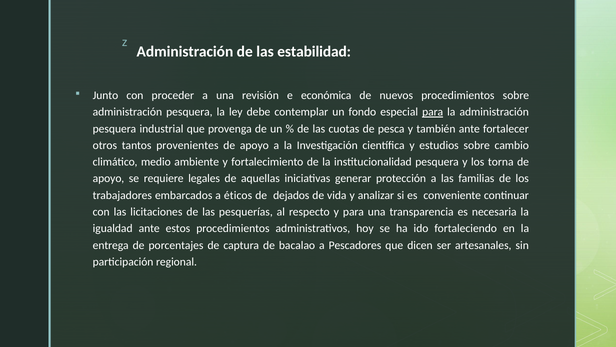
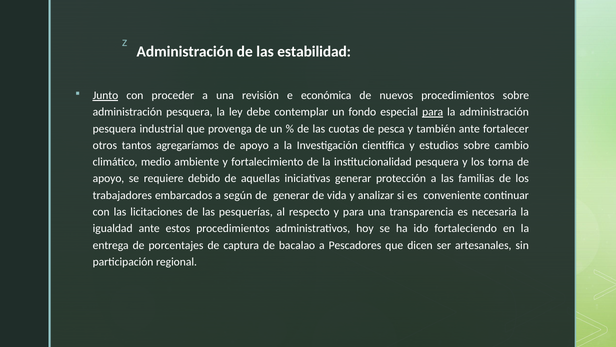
Junto underline: none -> present (105, 95)
provenientes: provenientes -> agregaríamos (187, 145)
legales: legales -> debido (204, 178)
éticos: éticos -> según (238, 195)
de dejados: dejados -> generar (291, 195)
